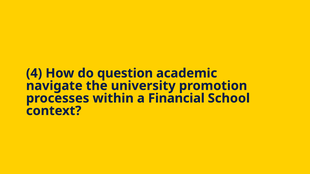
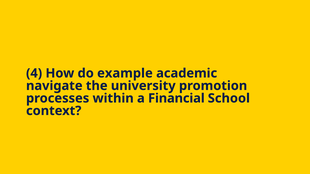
question: question -> example (125, 73)
